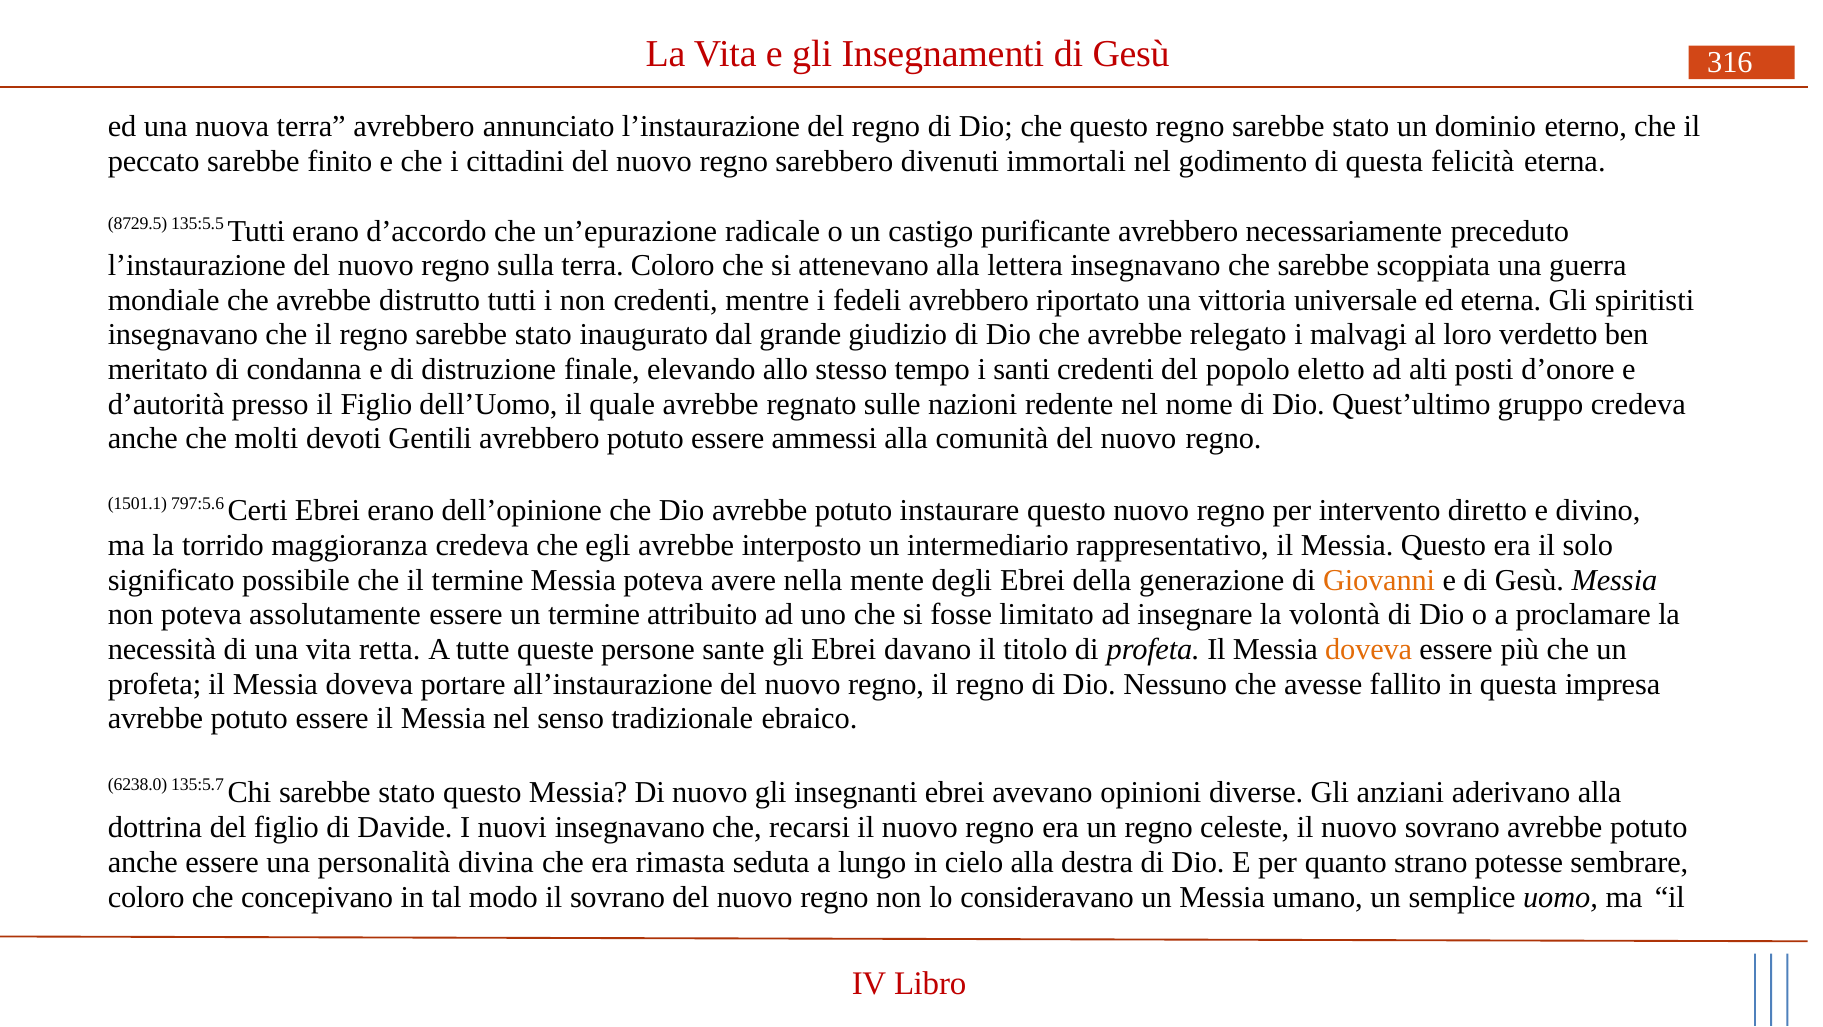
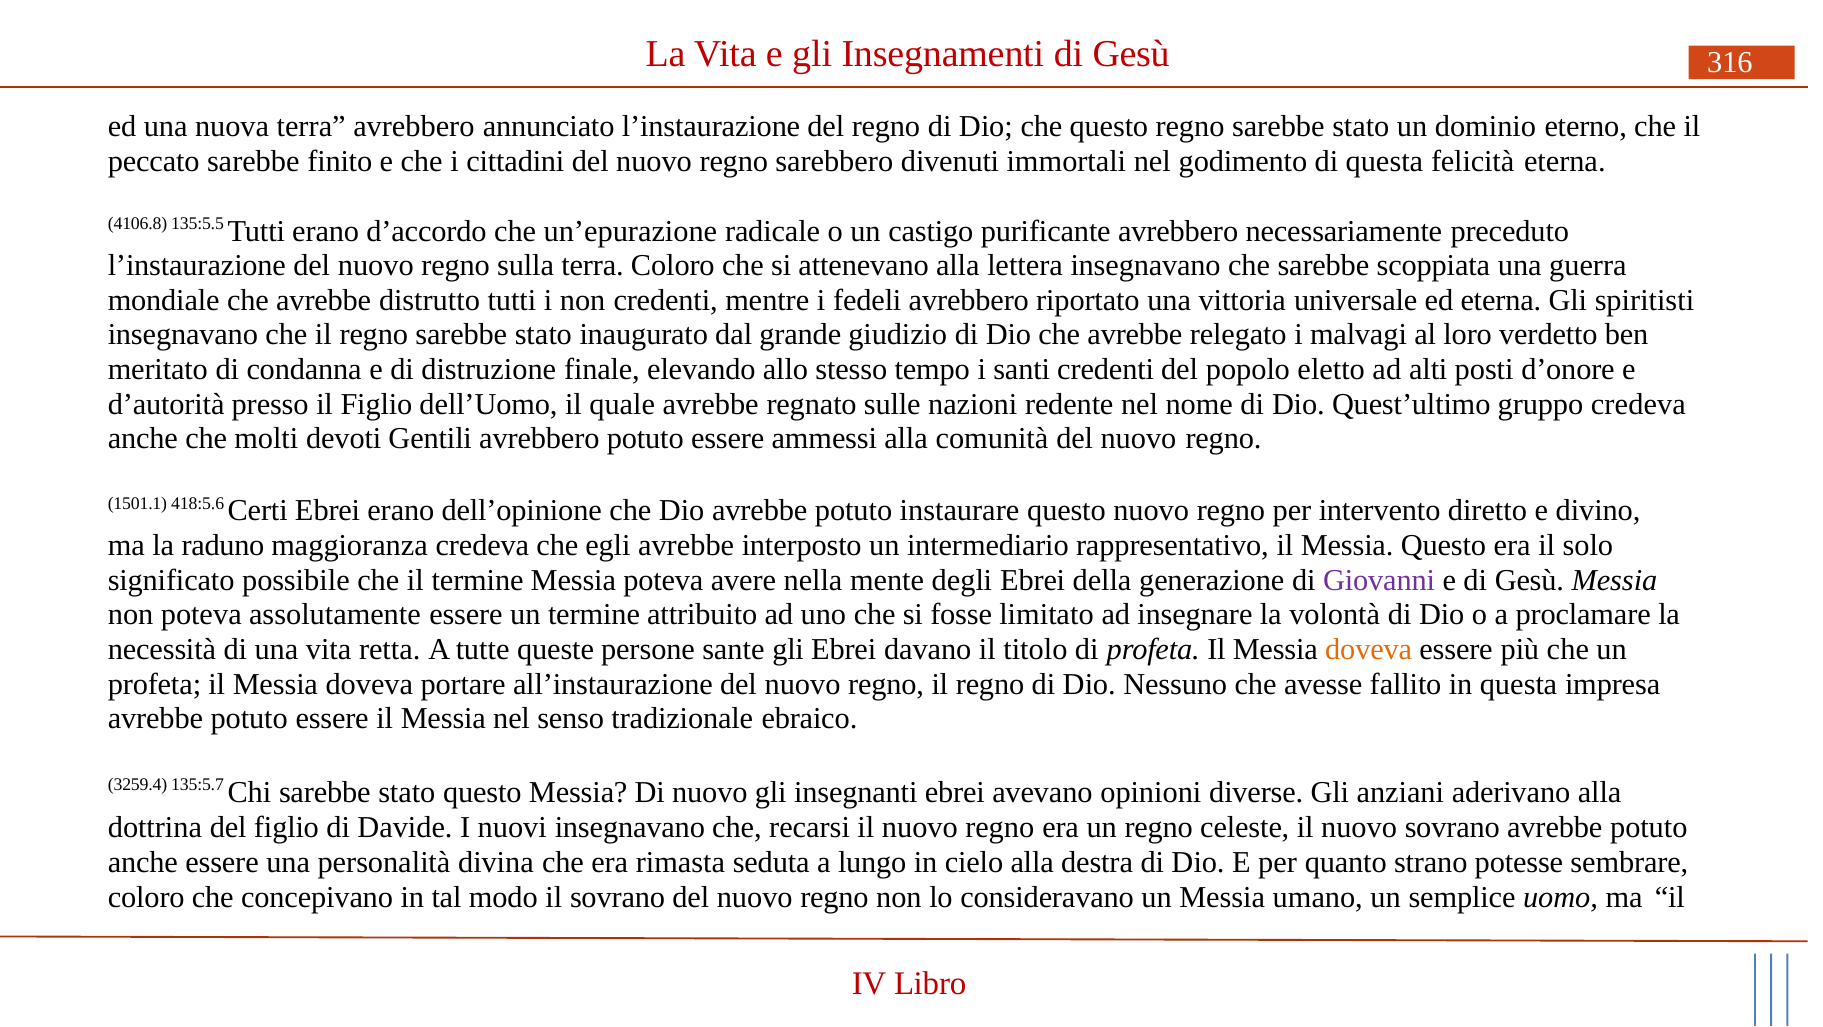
8729.5: 8729.5 -> 4106.8 (138, 224)
797:5.6: 797:5.6 -> 418:5.6 (198, 503)
torrido: torrido -> raduno (223, 545)
Giovanni colour: orange -> purple (1379, 580)
6238.0: 6238.0 -> 3259.4 (138, 785)
